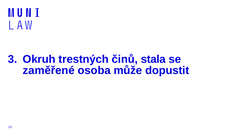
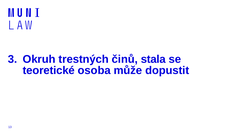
zaměřené: zaměřené -> teoretické (49, 70)
